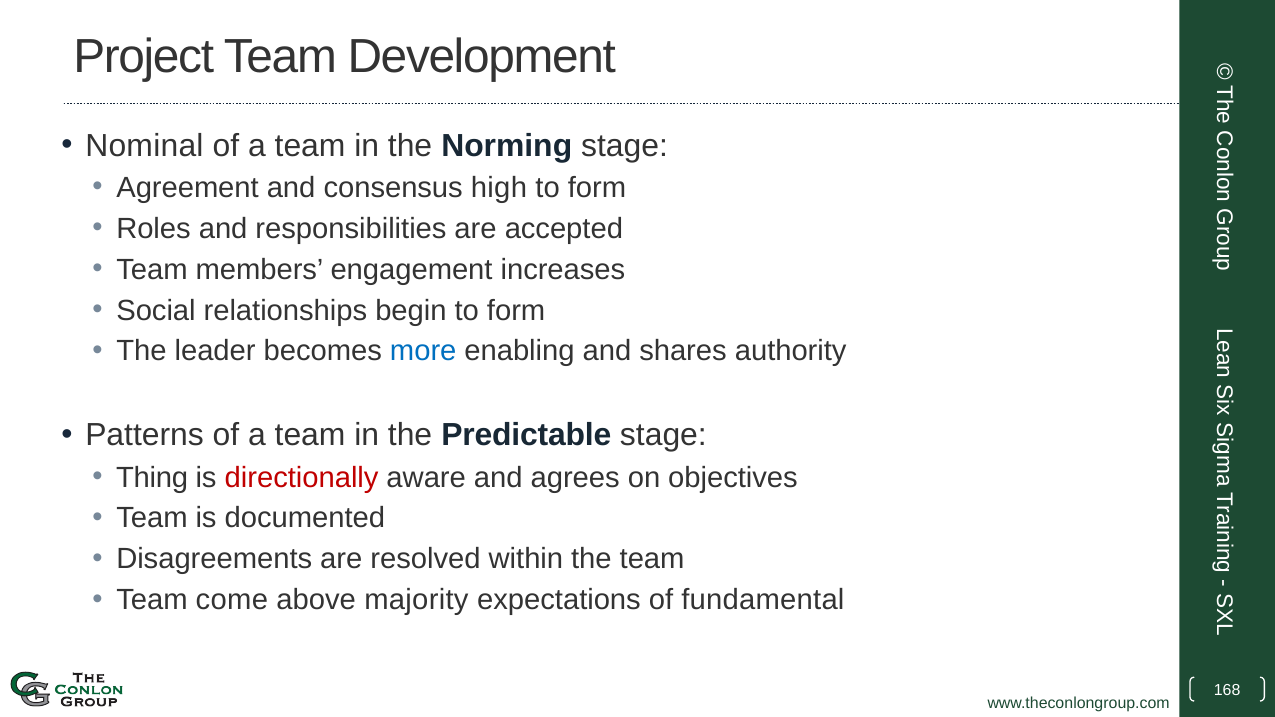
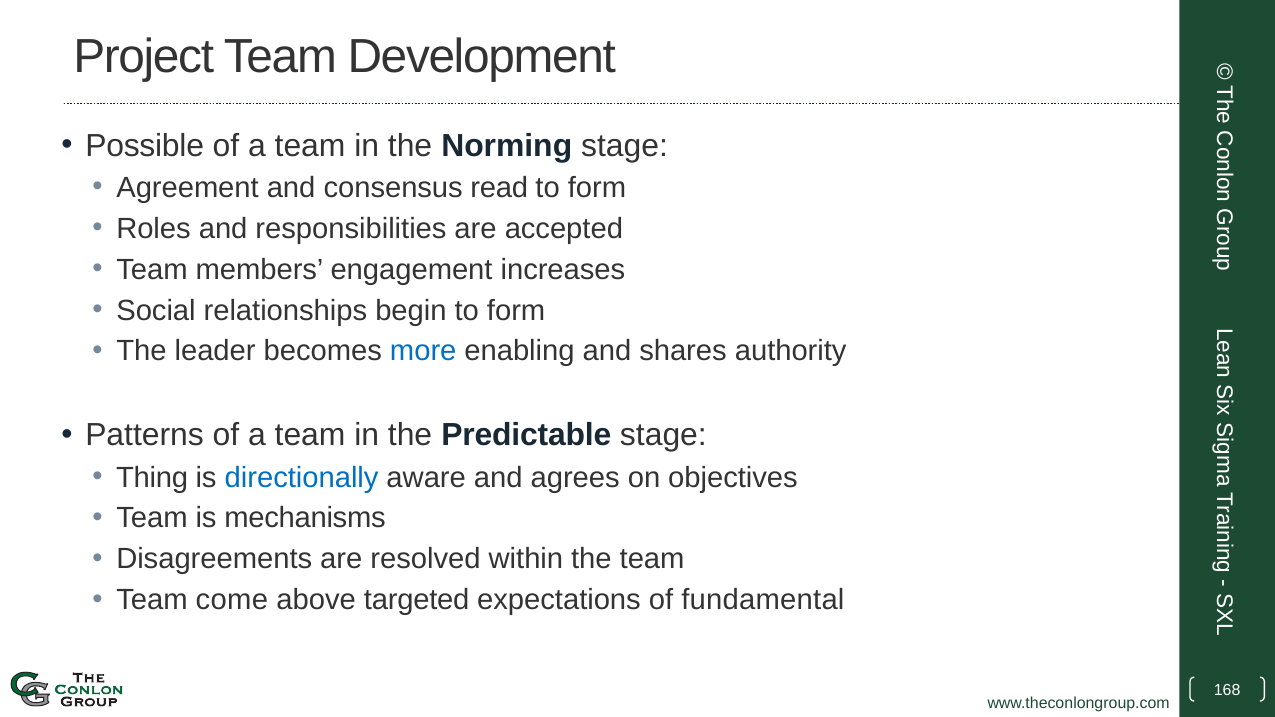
Nominal: Nominal -> Possible (145, 146)
high: high -> read (499, 188)
directionally colour: red -> blue (302, 478)
documented: documented -> mechanisms (305, 518)
majority: majority -> targeted (417, 600)
